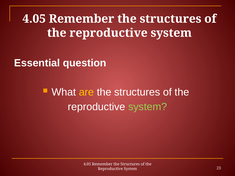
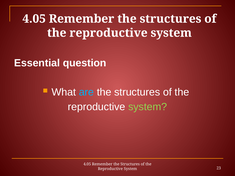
are colour: yellow -> light blue (86, 92)
